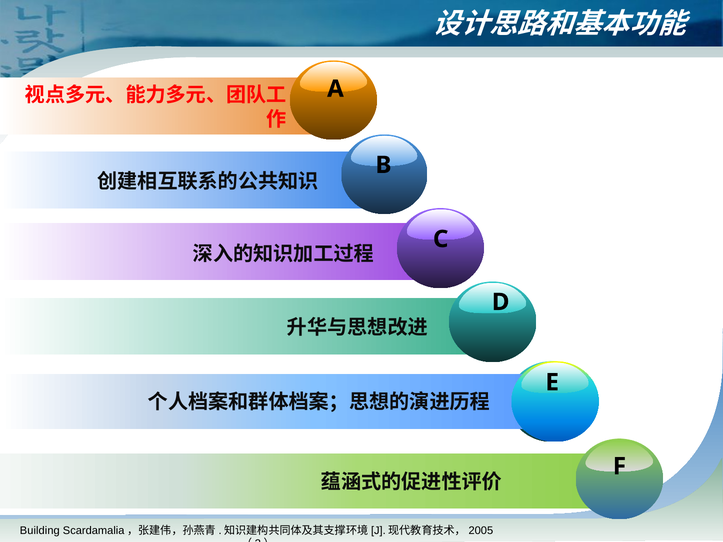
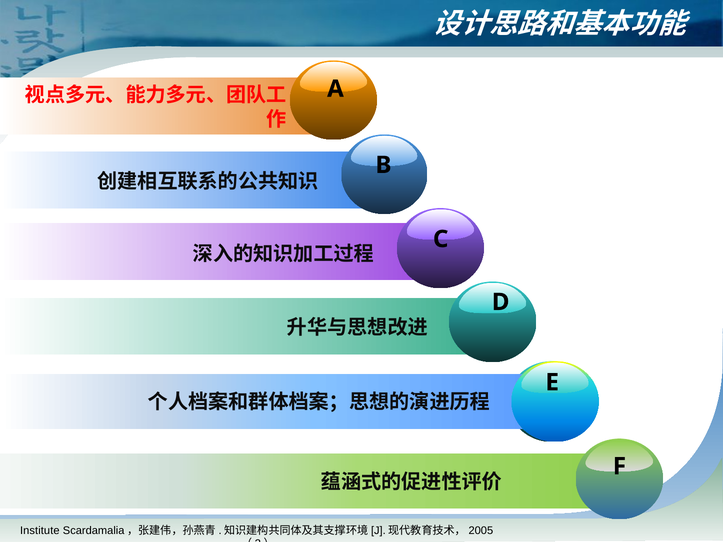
Building: Building -> Institute (40, 531)
